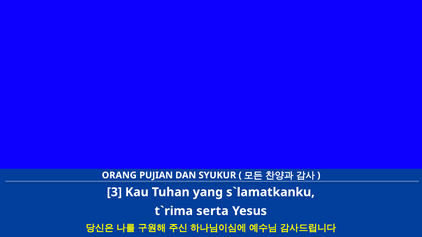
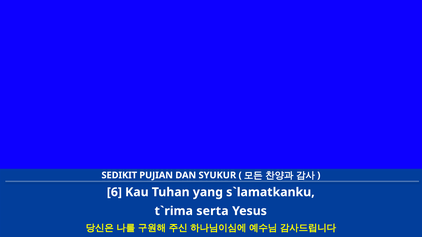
ORANG: ORANG -> SEDIKIT (119, 176)
3: 3 -> 6 (114, 192)
